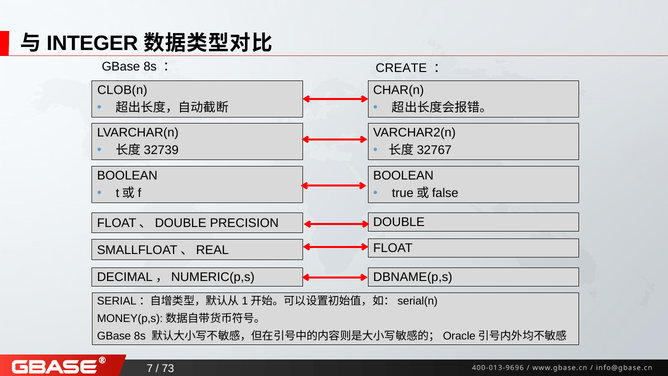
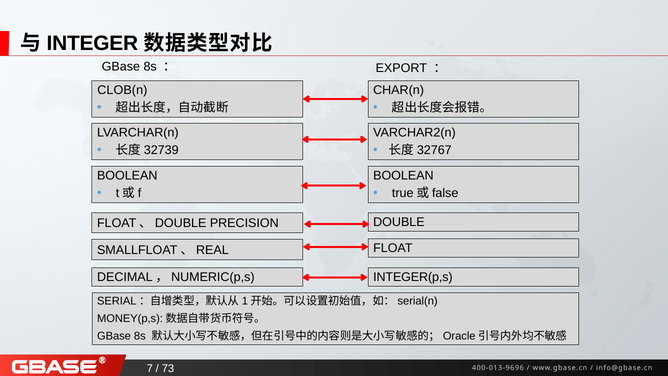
CREATE: CREATE -> EXPORT (401, 68)
DBNAME(p,s: DBNAME(p,s -> INTEGER(p,s (413, 277)
